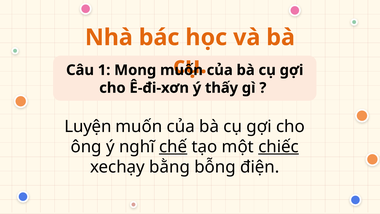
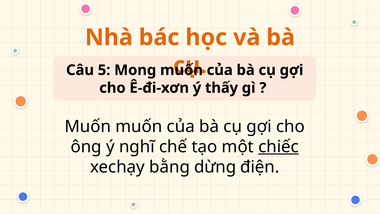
1: 1 -> 5 (104, 70)
Luyện: Luyện -> Muốn (88, 126)
chế underline: present -> none (173, 147)
bỗng: bỗng -> dừng (215, 167)
